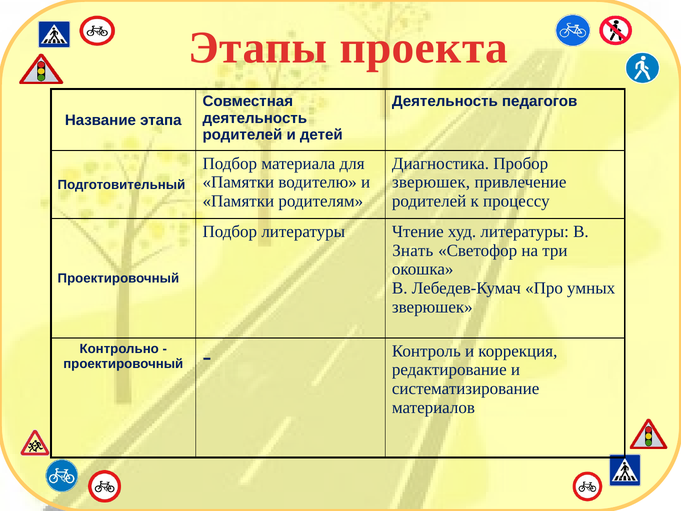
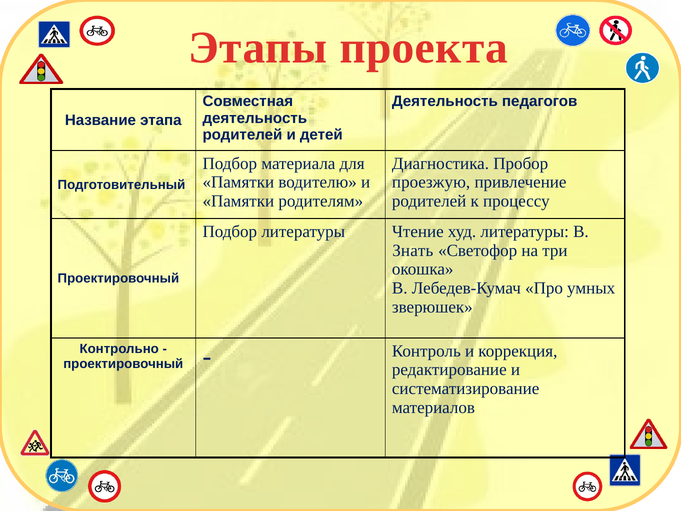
зверюшек: зверюшек -> проезжую (431, 182)
